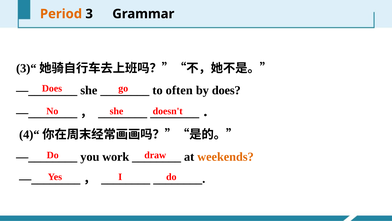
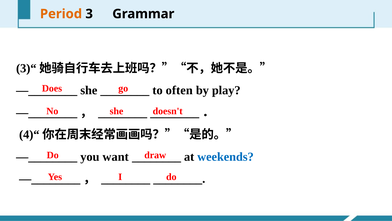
by does: does -> play (226, 90)
work: work -> want (116, 156)
weekends colour: orange -> blue (226, 156)
